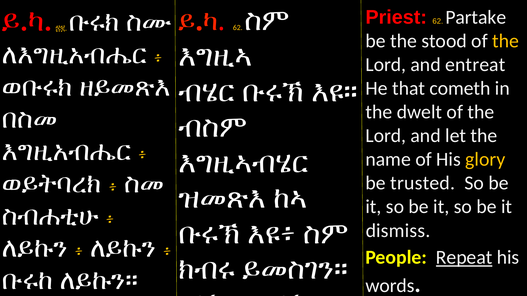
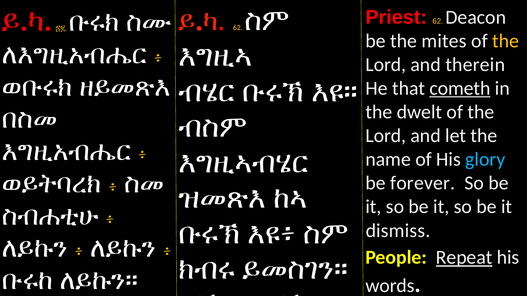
Partake: Partake -> Deacon (476, 17)
stood: stood -> mites (444, 41)
entreat: entreat -> therein (475, 65)
cometh underline: none -> present (460, 89)
glory colour: yellow -> light blue (485, 160)
trusted: trusted -> forever (423, 183)
